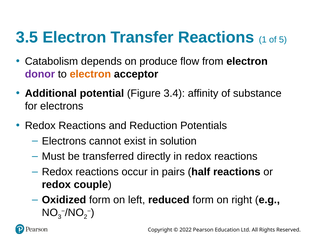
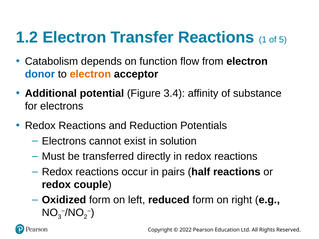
3.5: 3.5 -> 1.2 (27, 37)
produce: produce -> function (158, 61)
donor colour: purple -> blue (40, 74)
